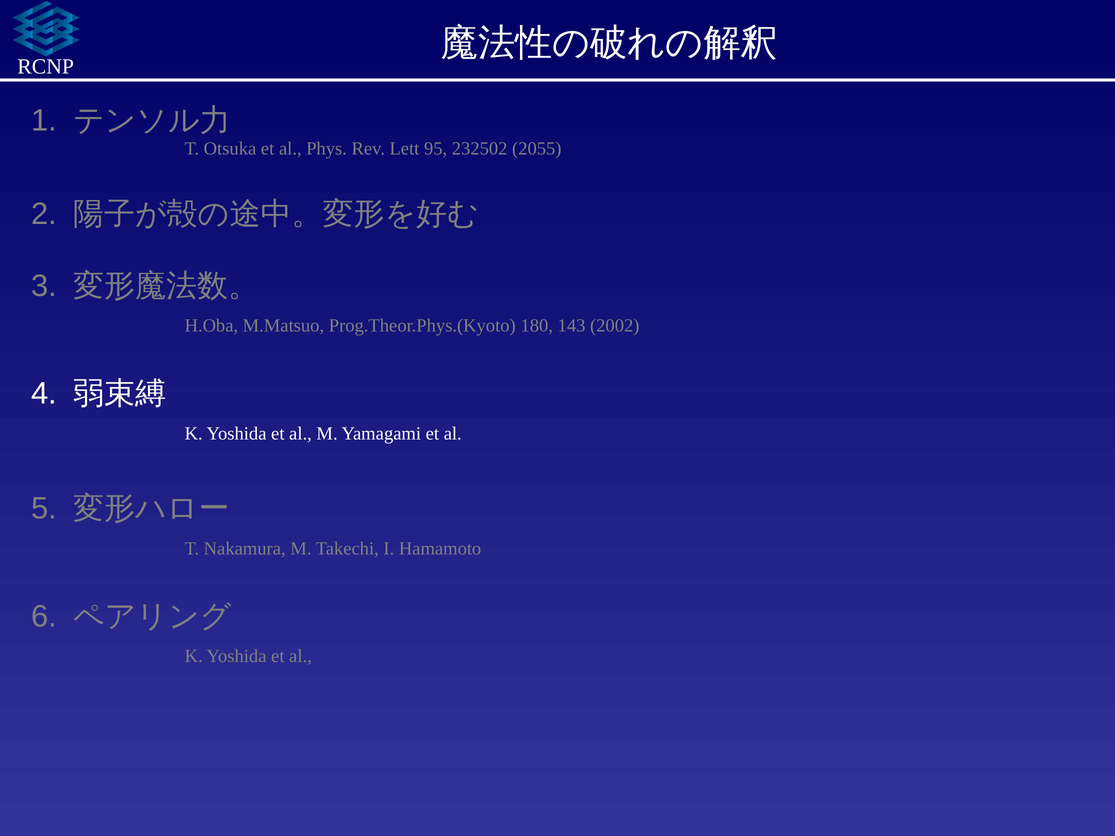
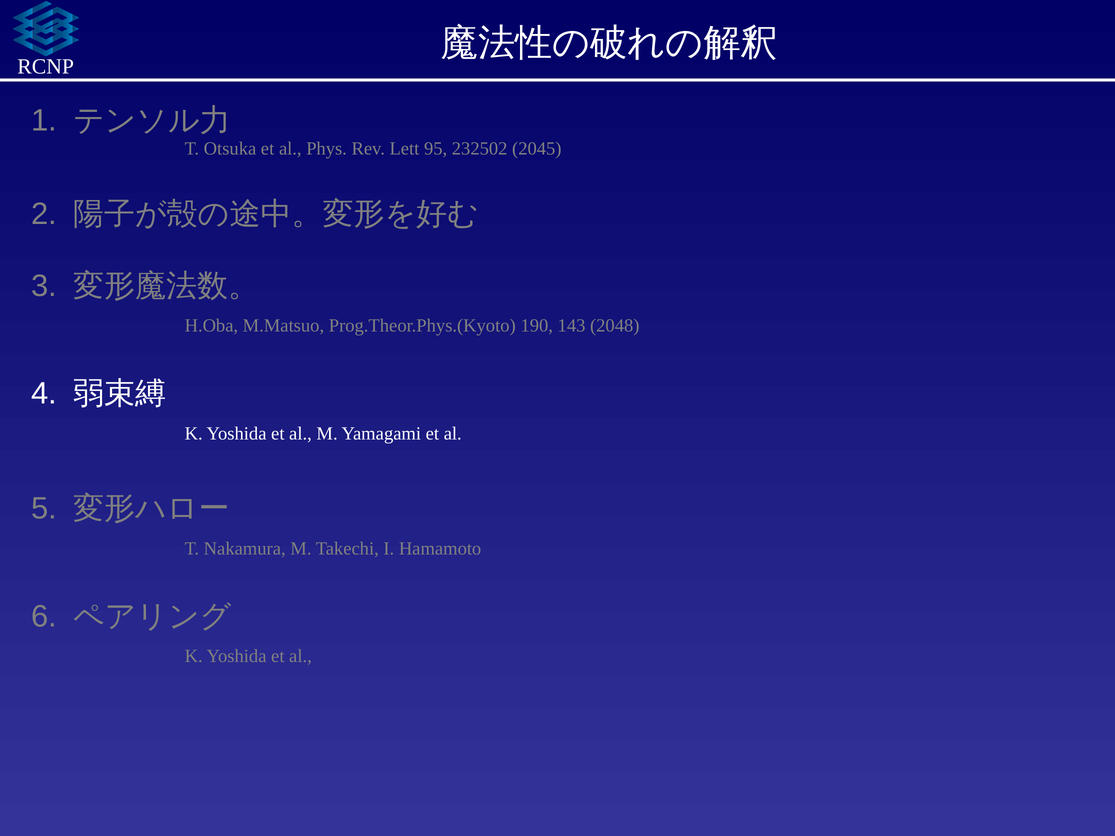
2055: 2055 -> 2045 (537, 149)
180: 180 -> 190 (537, 326)
2002: 2002 -> 2048 (615, 326)
